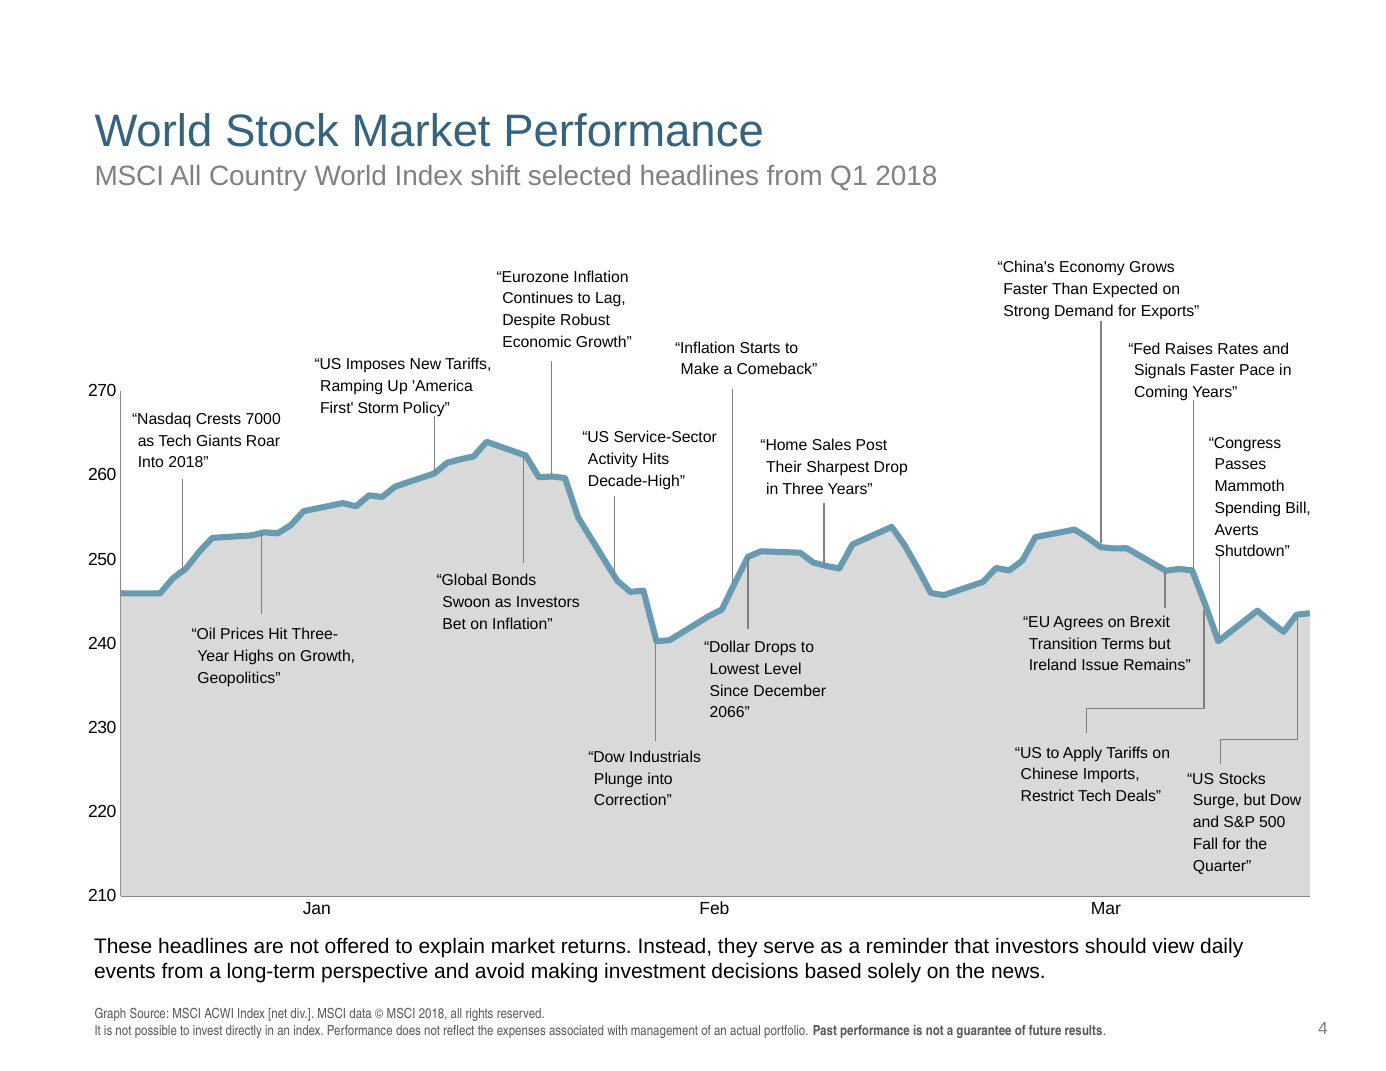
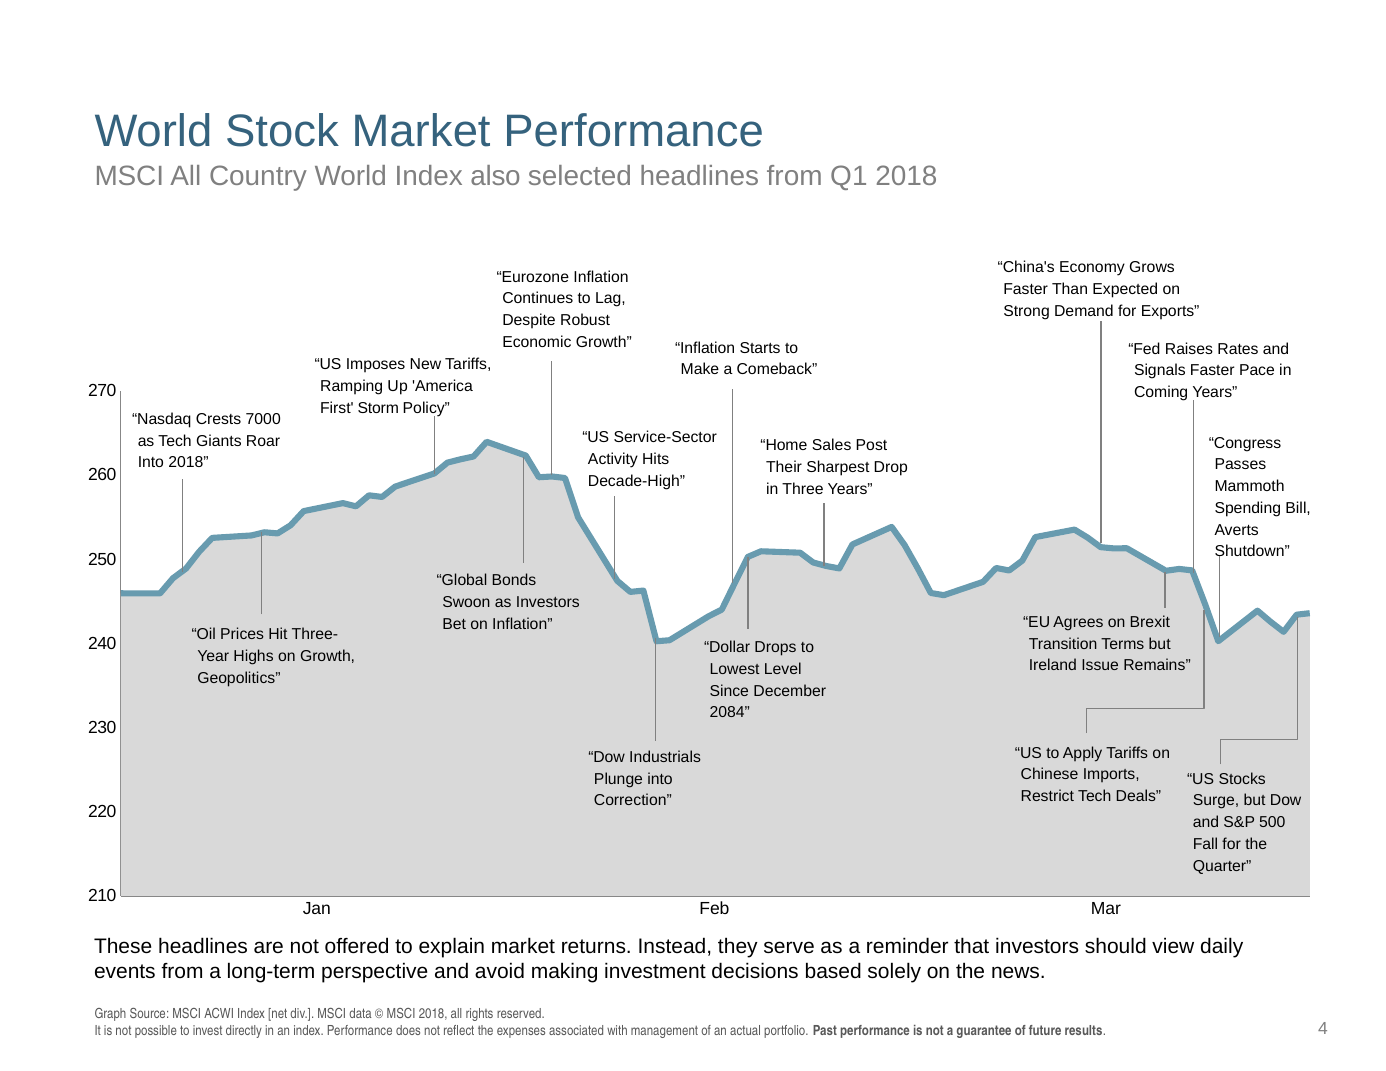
shift: shift -> also (496, 176)
2066: 2066 -> 2084 (730, 713)
